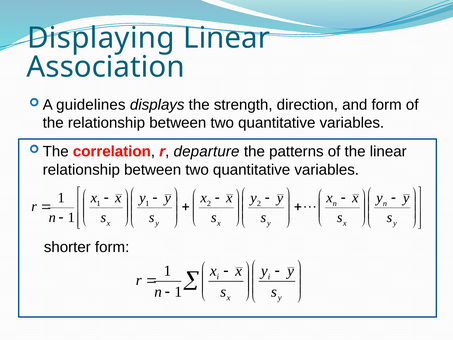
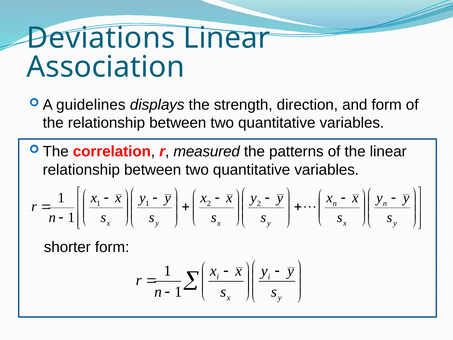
Displaying: Displaying -> Deviations (101, 38)
departure: departure -> measured (207, 152)
